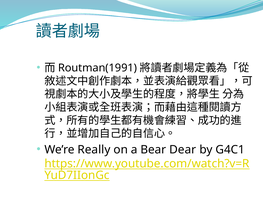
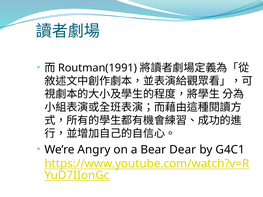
Really: Really -> Angry (94, 150)
